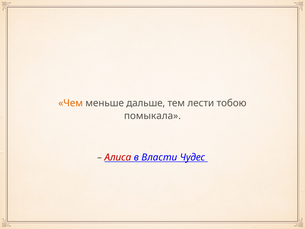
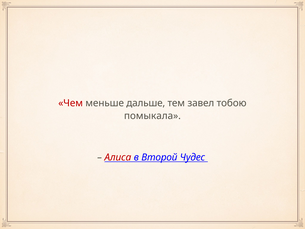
Чем colour: orange -> red (71, 103)
лести: лести -> завел (201, 103)
Власти: Власти -> Второй (159, 157)
